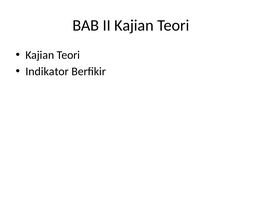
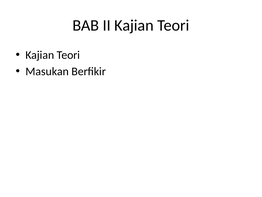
Indikator: Indikator -> Masukan (47, 71)
